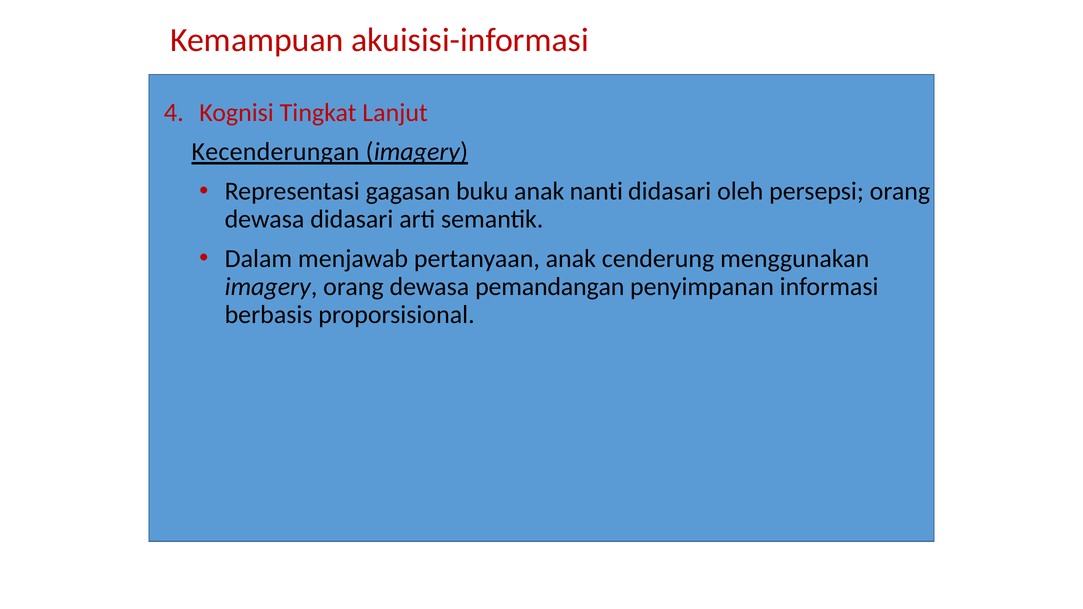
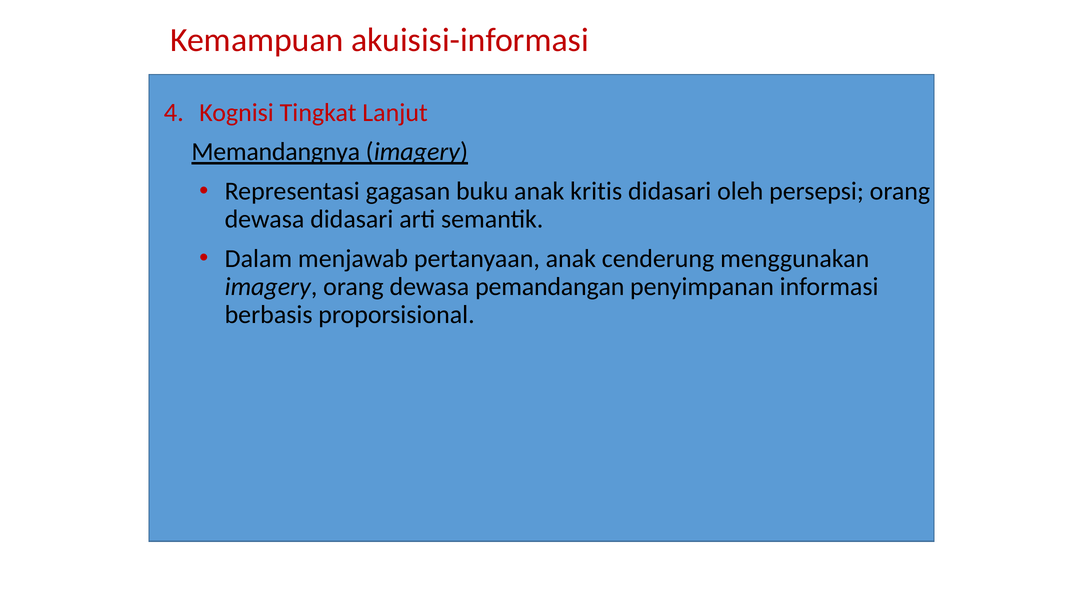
Kecenderungan: Kecenderungan -> Memandangnya (276, 152)
nanti: nanti -> kritis (596, 191)
